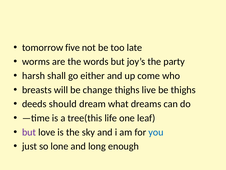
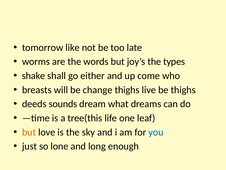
five: five -> like (73, 47)
party: party -> types (174, 61)
harsh: harsh -> shake (34, 76)
should: should -> sounds (63, 104)
but colour: purple -> orange (29, 132)
